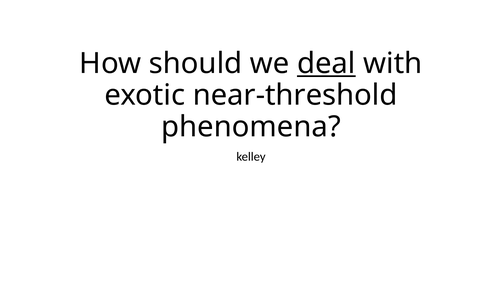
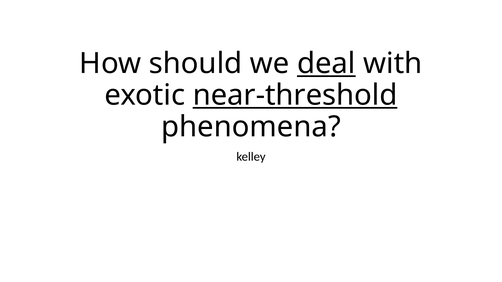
near-threshold underline: none -> present (295, 95)
